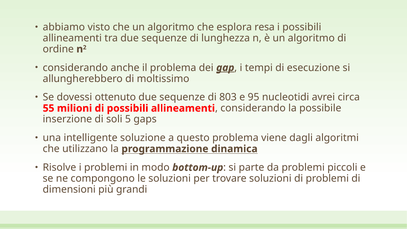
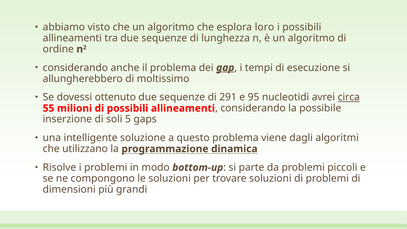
resa: resa -> loro (264, 27)
803: 803 -> 291 (228, 97)
circa underline: none -> present (349, 97)
